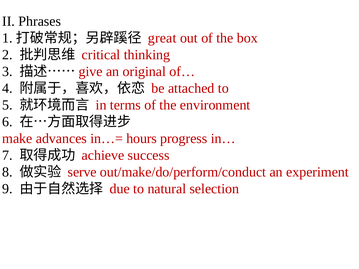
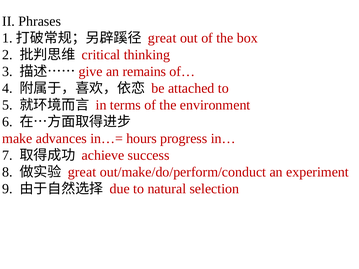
original: original -> remains (144, 72)
serve: serve -> great (82, 172)
